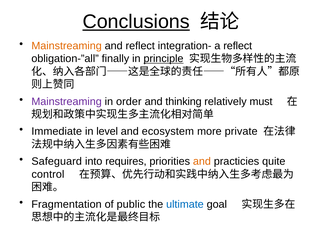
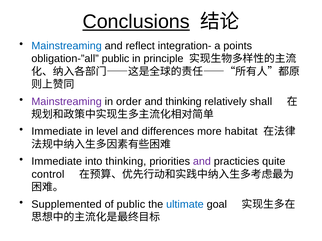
Mainstreaming colour: orange -> blue (67, 46)
a reflect: reflect -> points (238, 46)
obligation-”all finally: finally -> public (116, 59)
principle underline: present -> none (163, 59)
must: must -> shall (261, 102)
ecosystem: ecosystem -> differences (168, 132)
private: private -> habitat (241, 132)
Safeguard: Safeguard -> Immediate (57, 162)
into requires: requires -> thinking (126, 162)
and colour: orange -> purple (202, 162)
Fragmentation: Fragmentation -> Supplemented (67, 205)
